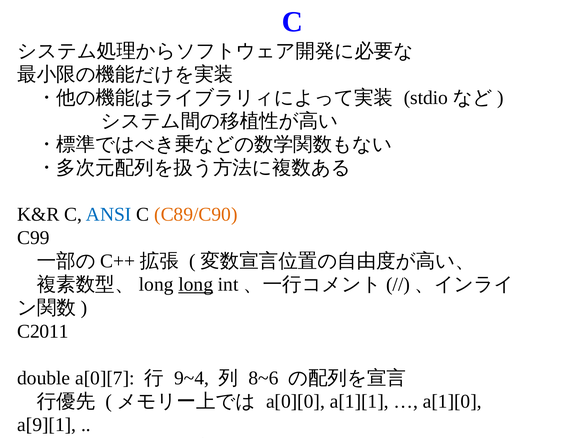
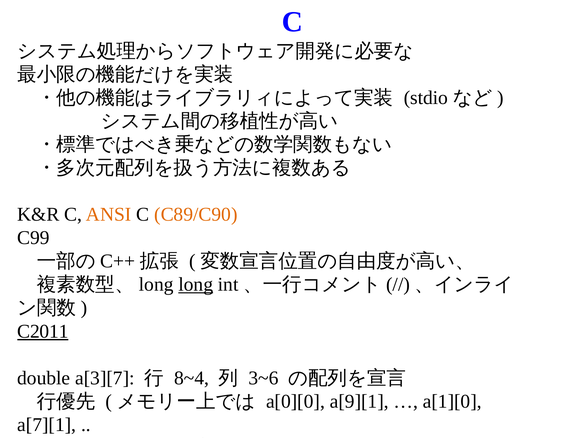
ANSI colour: blue -> orange (109, 215)
C2011 underline: none -> present (43, 332)
a[0][7: a[0][7 -> a[3][7 (105, 379)
9~4: 9~4 -> 8~4 (192, 379)
8~6: 8~6 -> 3~6 (264, 379)
a[1][1: a[1][1 -> a[9][1 (359, 402)
a[9][1: a[9][1 -> a[7][1 (47, 425)
